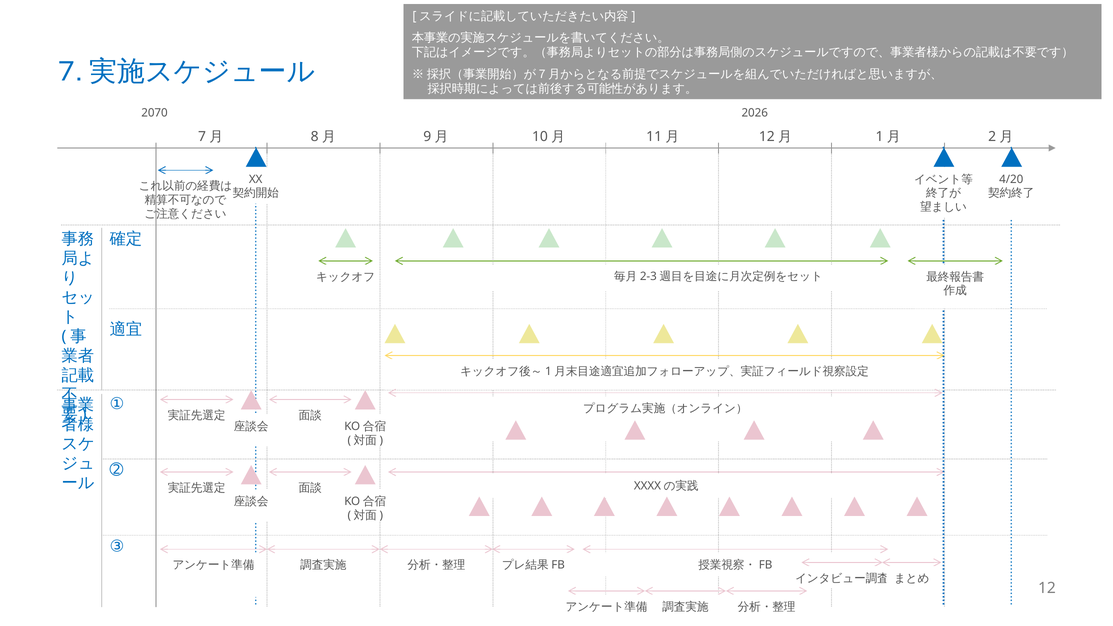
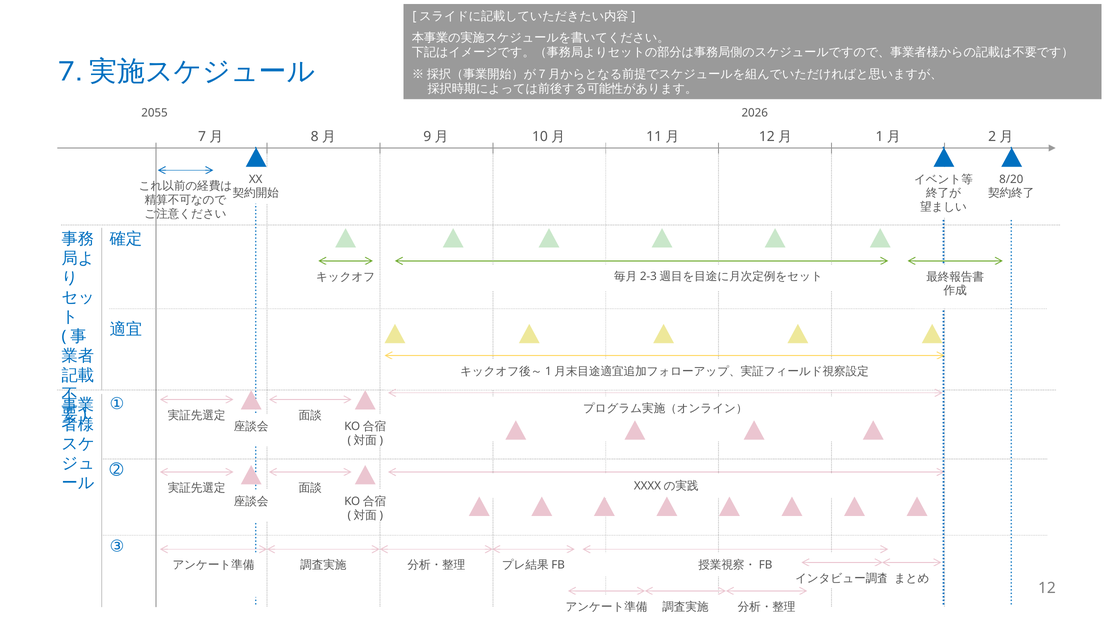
2070: 2070 -> 2055 (154, 113)
4/20: 4/20 -> 8/20 (1011, 179)
